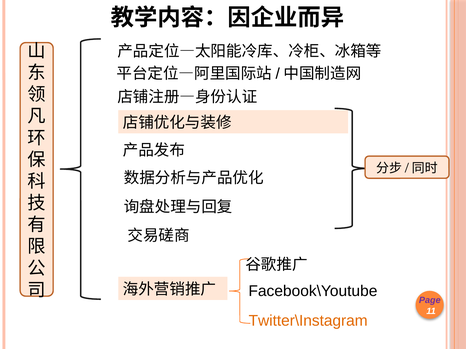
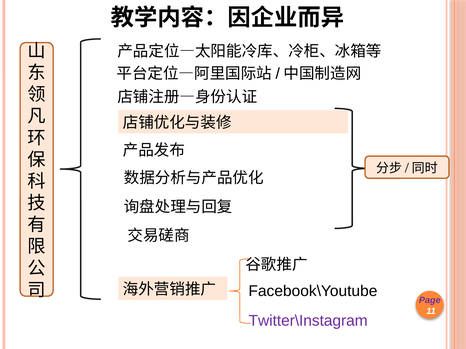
Twitter\Instagram colour: orange -> purple (308, 321)
